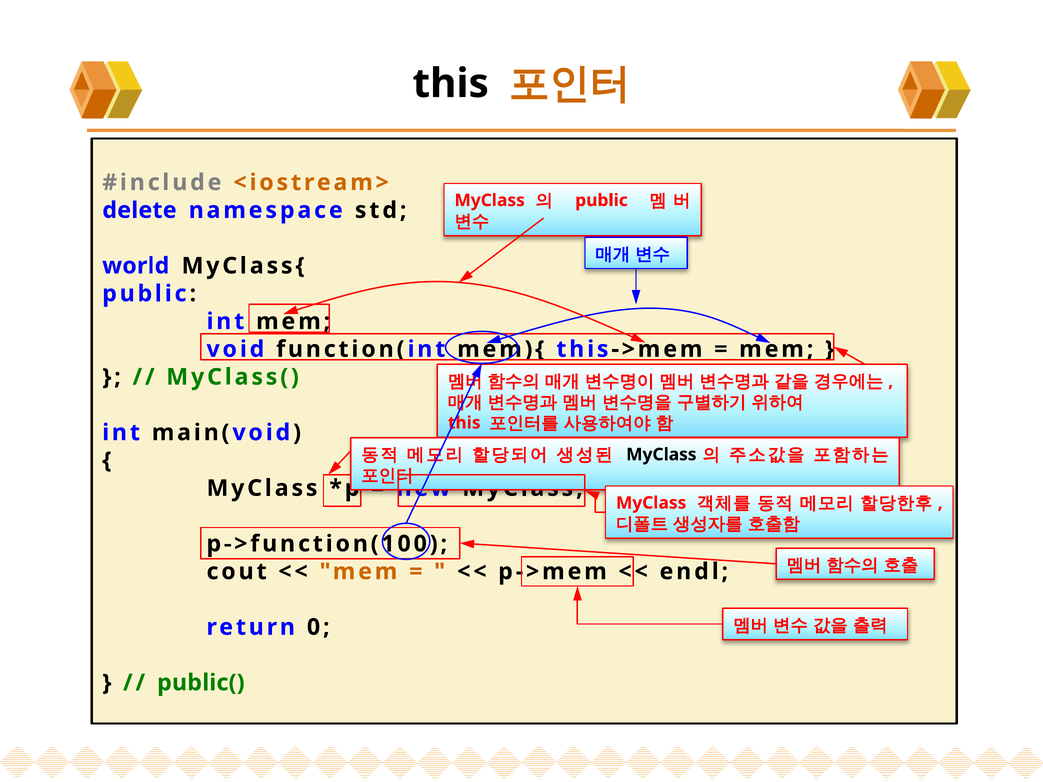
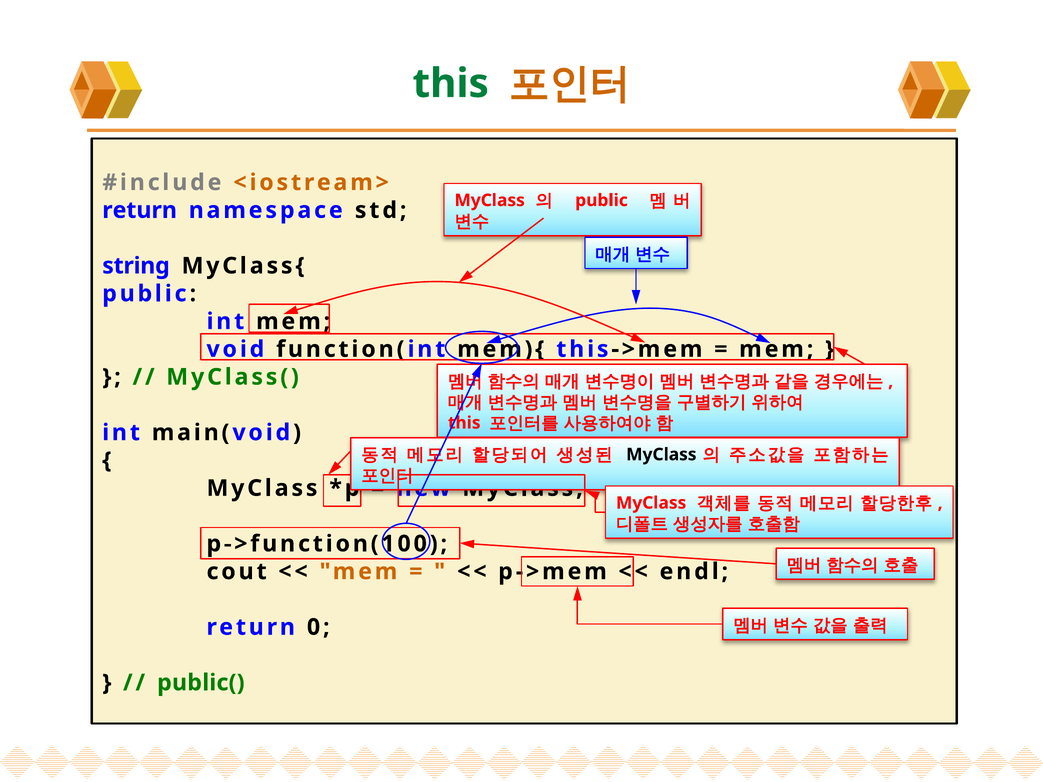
this colour: black -> green (451, 84)
delete: delete -> return (140, 210)
world: world -> string (136, 266)
